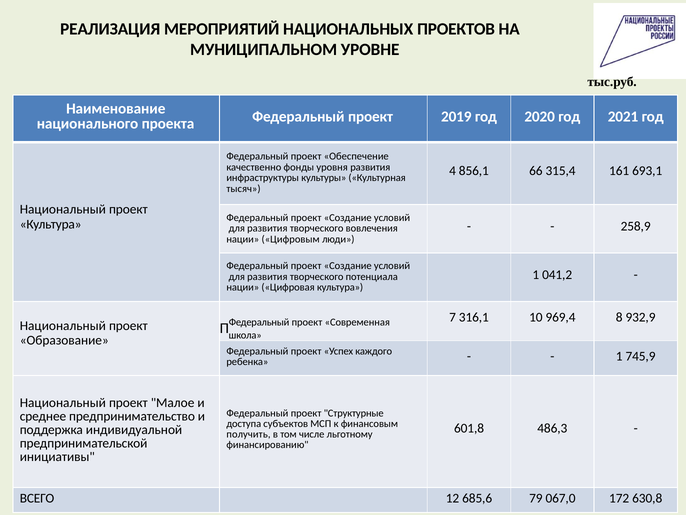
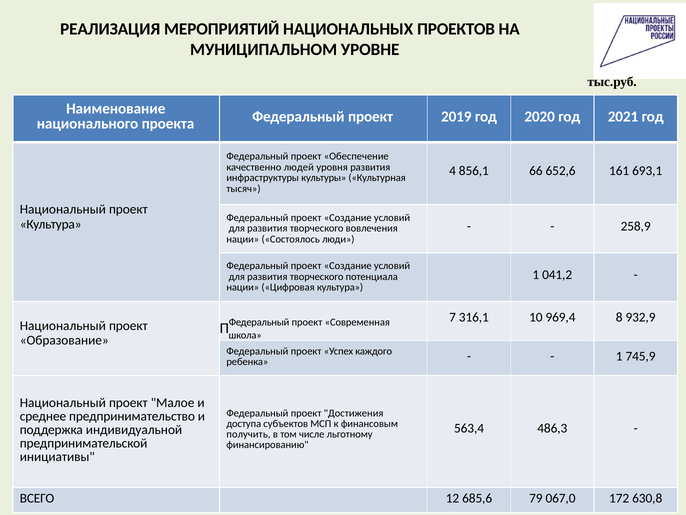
фонды: фонды -> людей (299, 167)
315,4: 315,4 -> 652,6 (561, 171)
Цифровым: Цифровым -> Состоялось (291, 239)
Структурные: Структурные -> Достижения (354, 413)
601,8: 601,8 -> 563,4 (469, 428)
